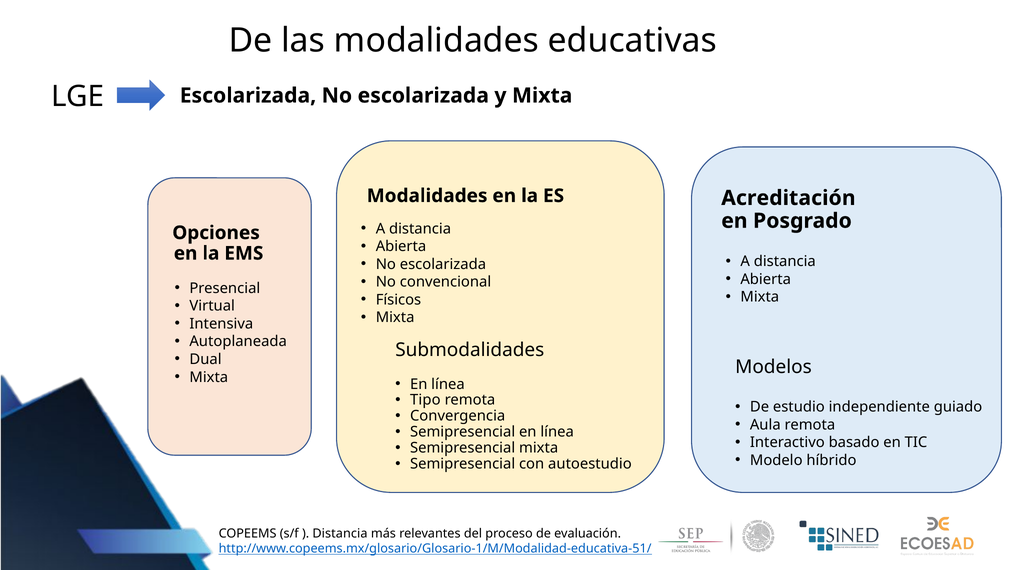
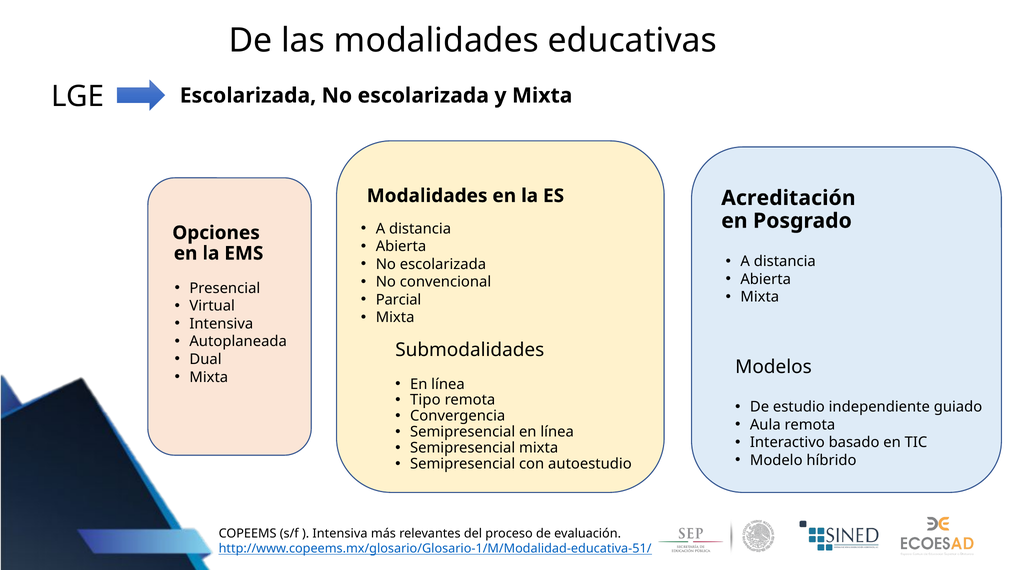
Físicos: Físicos -> Parcial (399, 300)
Distancia: Distancia -> Intensiva (340, 534)
